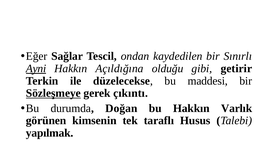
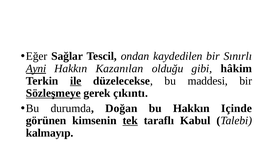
Açıldığına: Açıldığına -> Kazanılan (119, 68)
getirir: getirir -> hâkim (236, 68)
ile underline: none -> present (76, 81)
Varlık: Varlık -> Içinde (237, 108)
tek underline: none -> present (130, 120)
Husus: Husus -> Kabul (195, 120)
yapılmak: yapılmak -> kalmayıp (50, 133)
